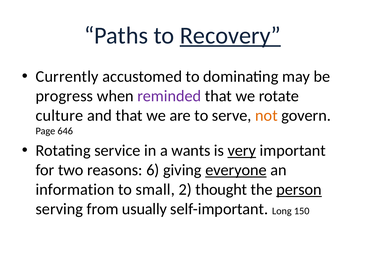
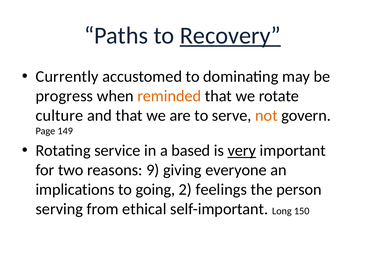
reminded colour: purple -> orange (169, 96)
646: 646 -> 149 (65, 131)
wants: wants -> based (191, 150)
6: 6 -> 9 (153, 170)
everyone underline: present -> none (236, 170)
information: information -> implications (75, 189)
small: small -> going (155, 189)
thought: thought -> feelings (221, 189)
person underline: present -> none (299, 189)
usually: usually -> ethical (144, 209)
